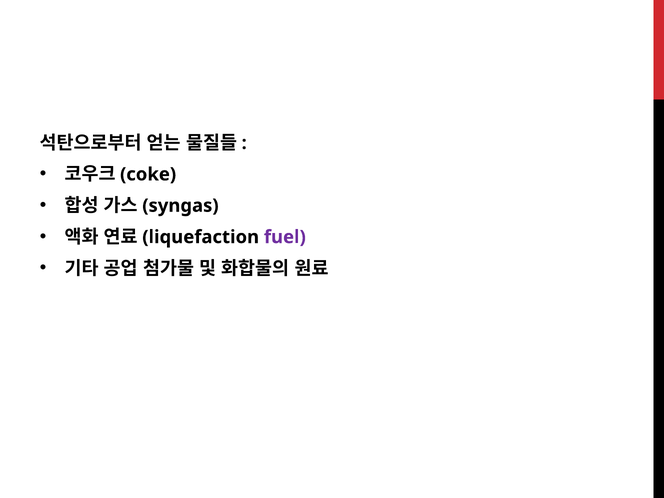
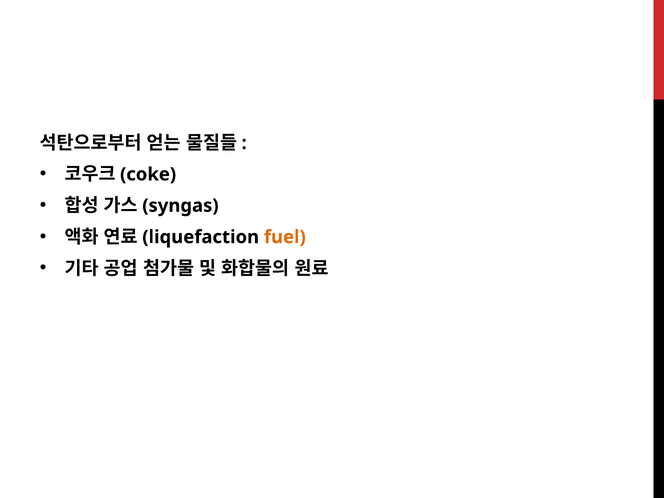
fuel colour: purple -> orange (285, 237)
